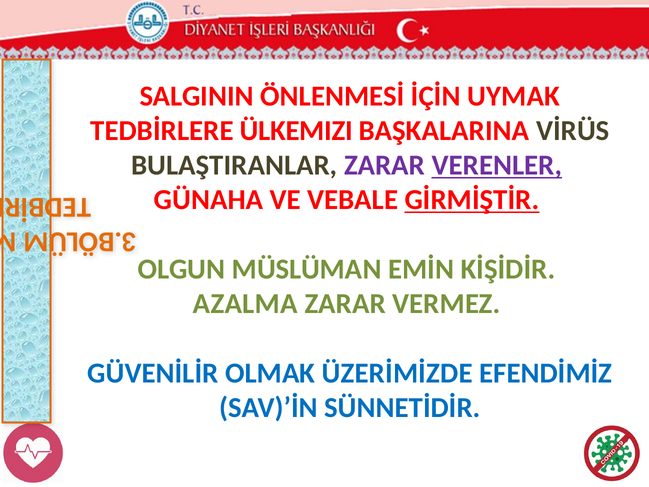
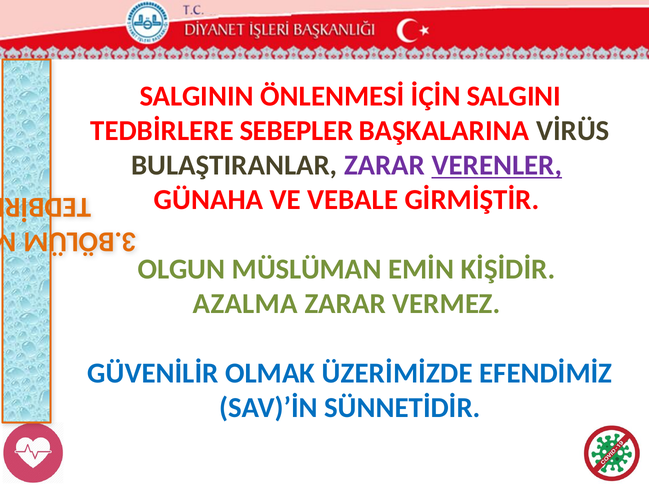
UYMAK: UYMAK -> SALGINI (514, 96)
ÜLKEMIZI: ÜLKEMIZI -> SEBEPLER (296, 131)
GİRMİŞTİR underline: present -> none (472, 200)
